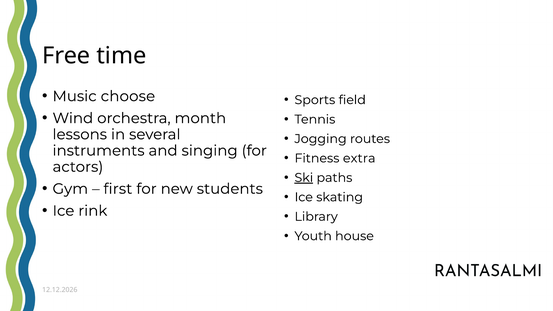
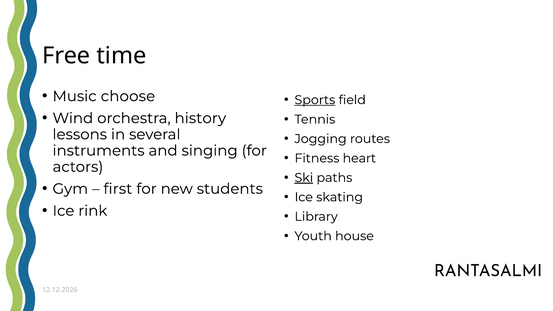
Sports underline: none -> present (315, 100)
month: month -> history (200, 118)
extra: extra -> heart (359, 158)
